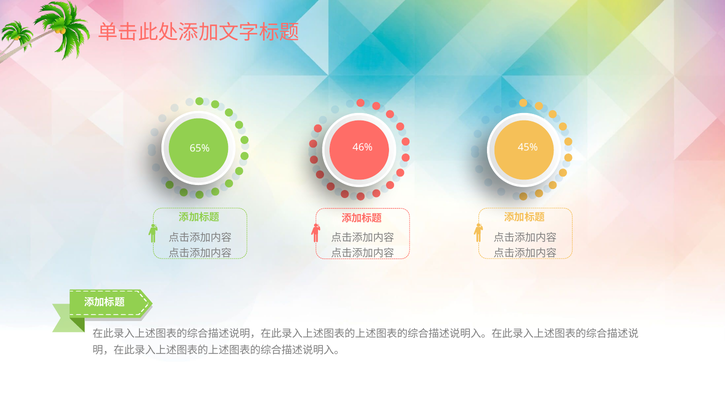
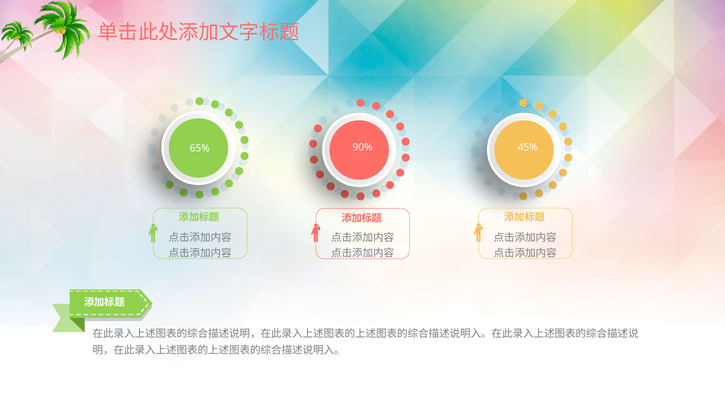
46%: 46% -> 90% (363, 147)
